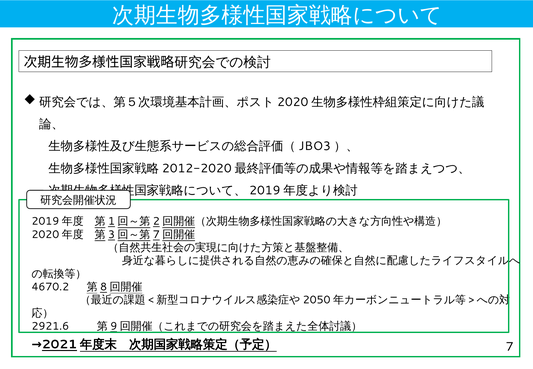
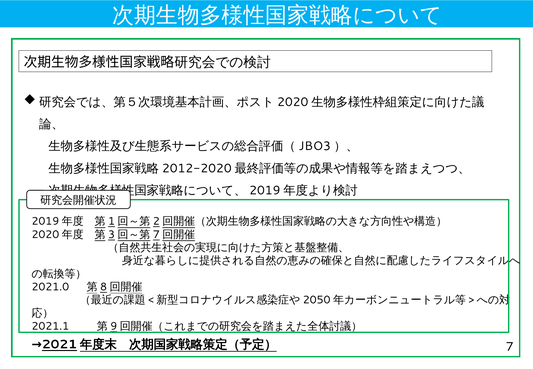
4670.2: 4670.2 -> 2021.0 (50, 287)
2921.6: 2921.6 -> 2021.1 (50, 326)
